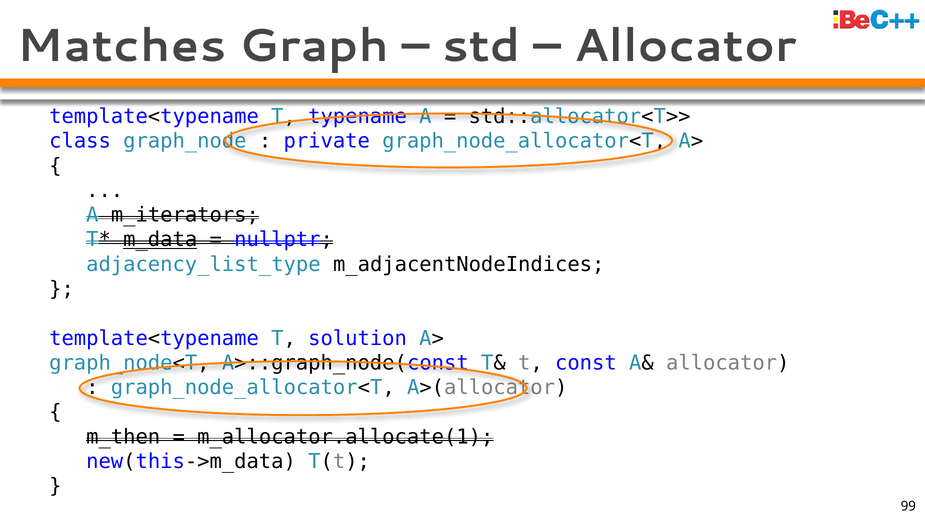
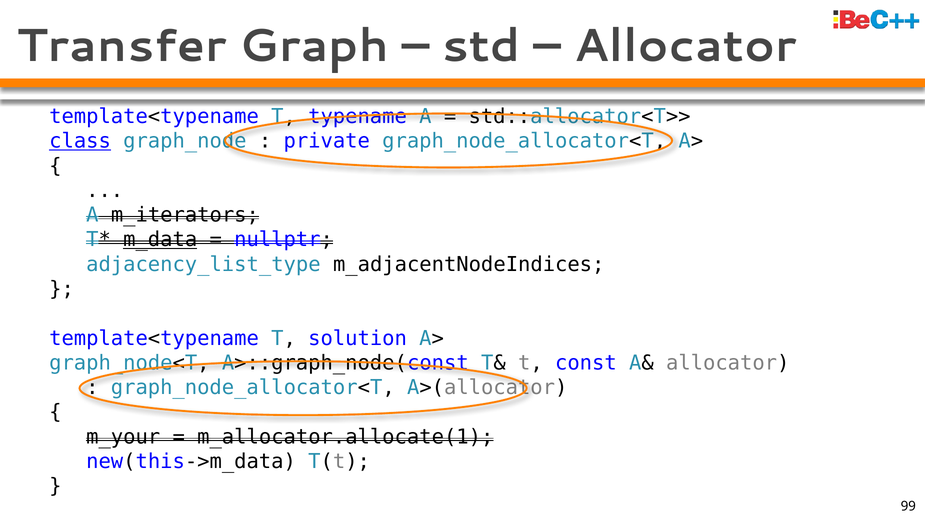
Matches: Matches -> Transfer (122, 46)
class underline: none -> present (80, 141)
m_then: m_then -> m_your (123, 437)
